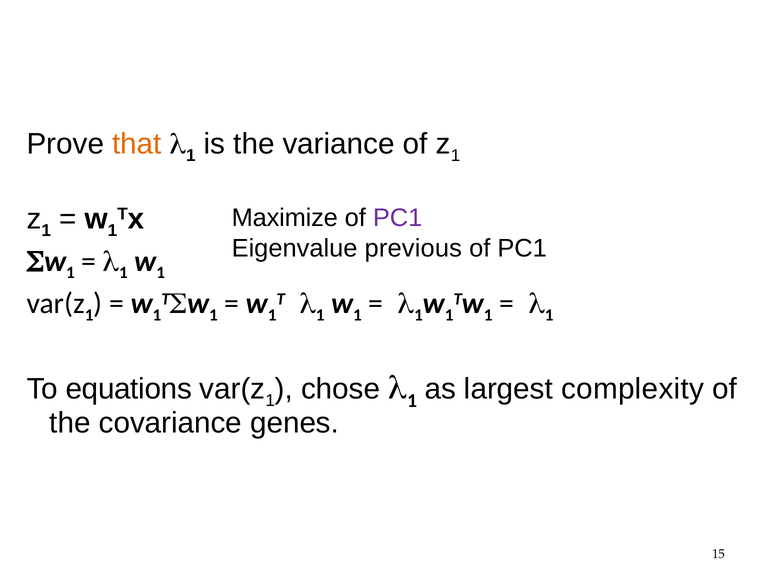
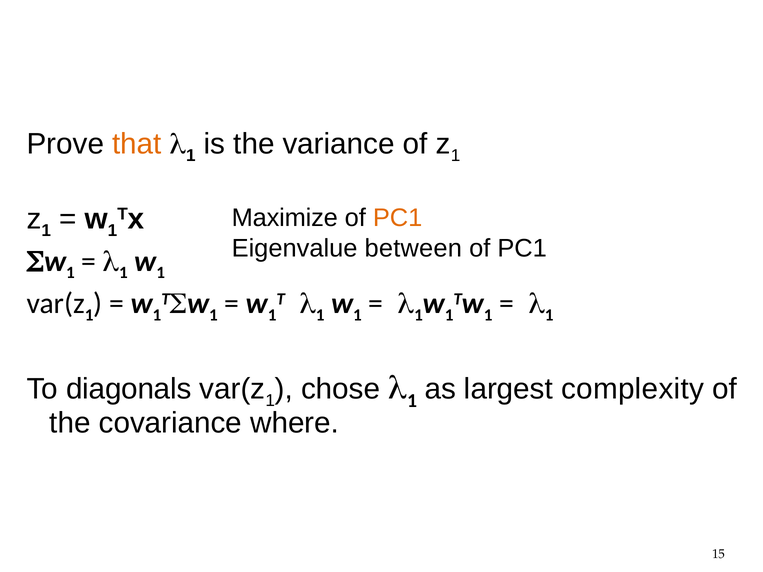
PC1 colour: purple -> orange (398, 218)
previous: previous -> between (413, 248)
equations: equations -> diagonals (129, 389)
genes: genes -> where (295, 423)
